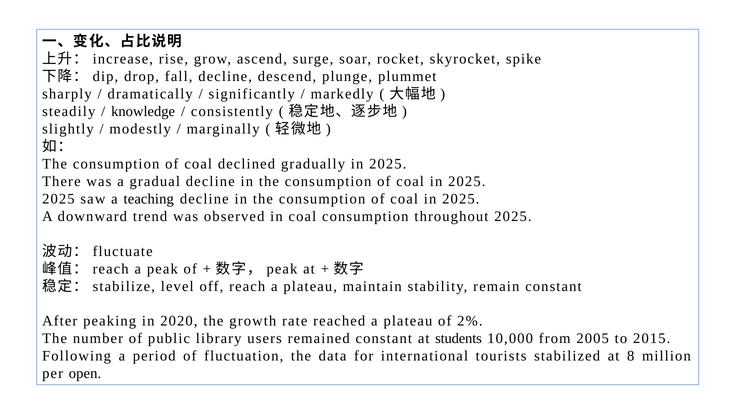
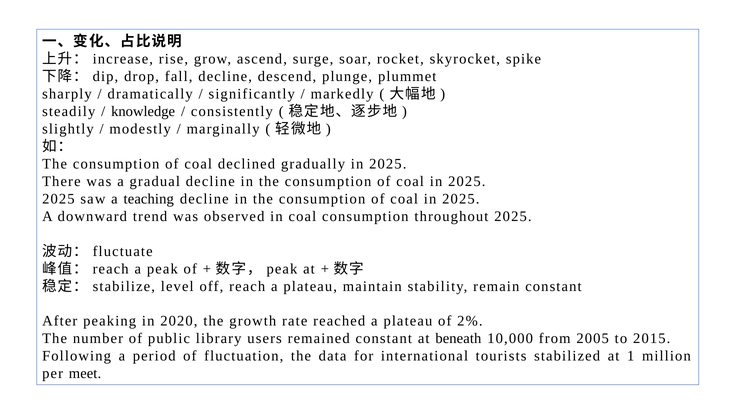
students: students -> beneath (458, 339)
8: 8 -> 1 (631, 356)
open: open -> meet (85, 374)
